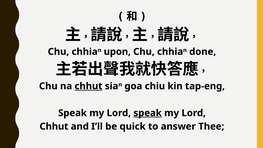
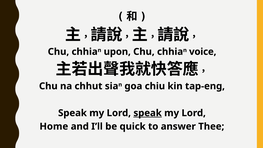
done: done -> voice (203, 52)
chhut underline: present -> none (88, 86)
Chhut: Chhut -> Home (54, 126)
